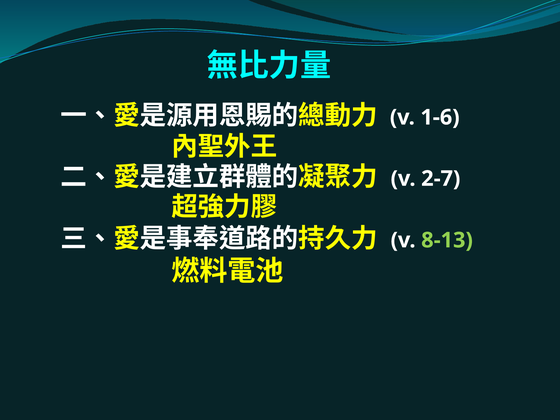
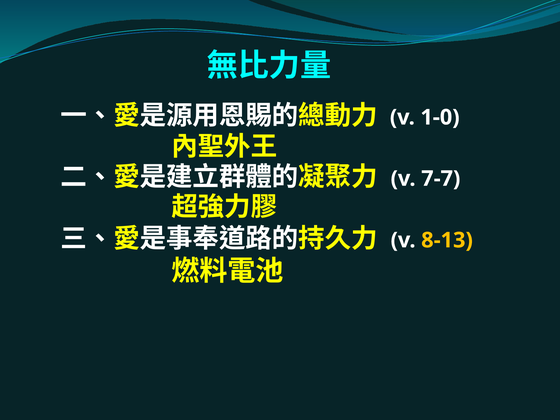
1-6: 1-6 -> 1-0 (440, 117)
2-7: 2-7 -> 7-7 (441, 179)
8-13 colour: light green -> yellow (447, 240)
